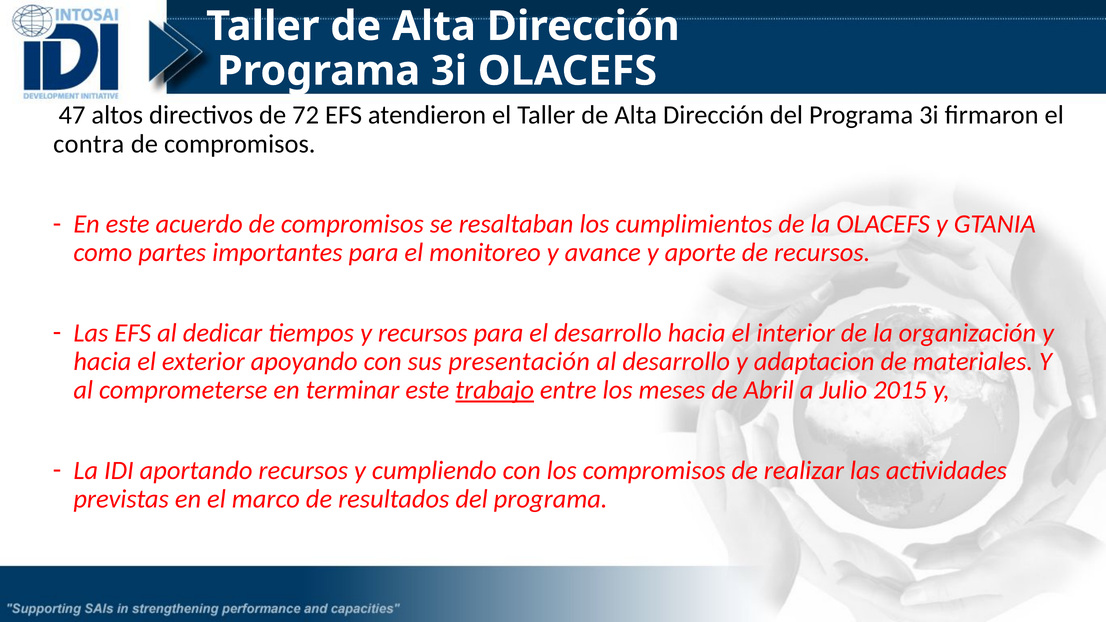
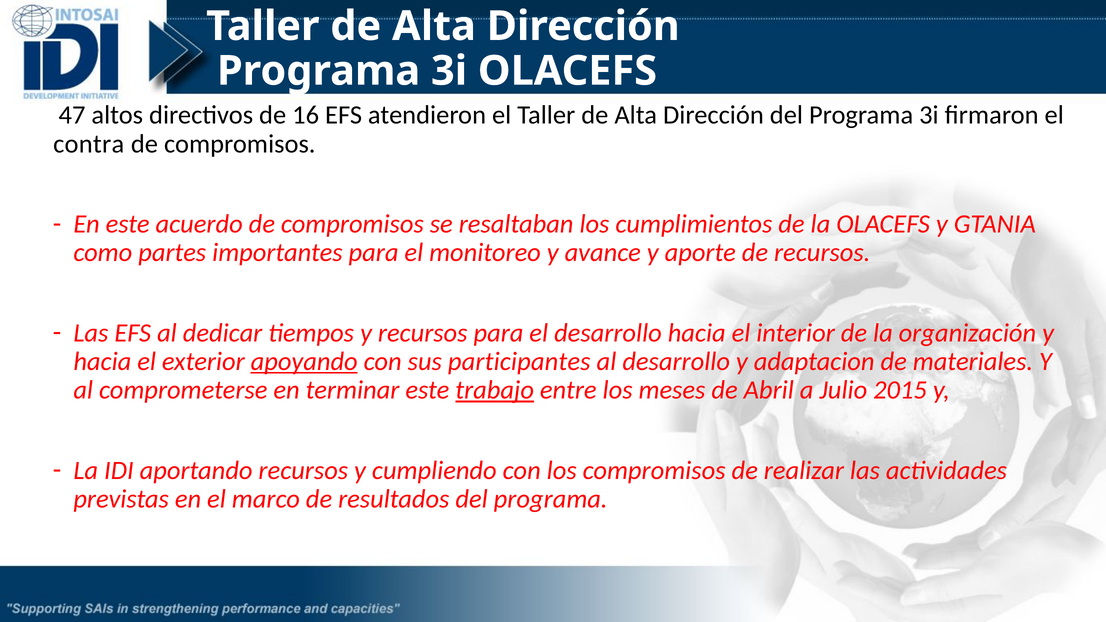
72: 72 -> 16 (306, 115)
apoyando underline: none -> present (304, 362)
presentación: presentación -> participantes (519, 362)
